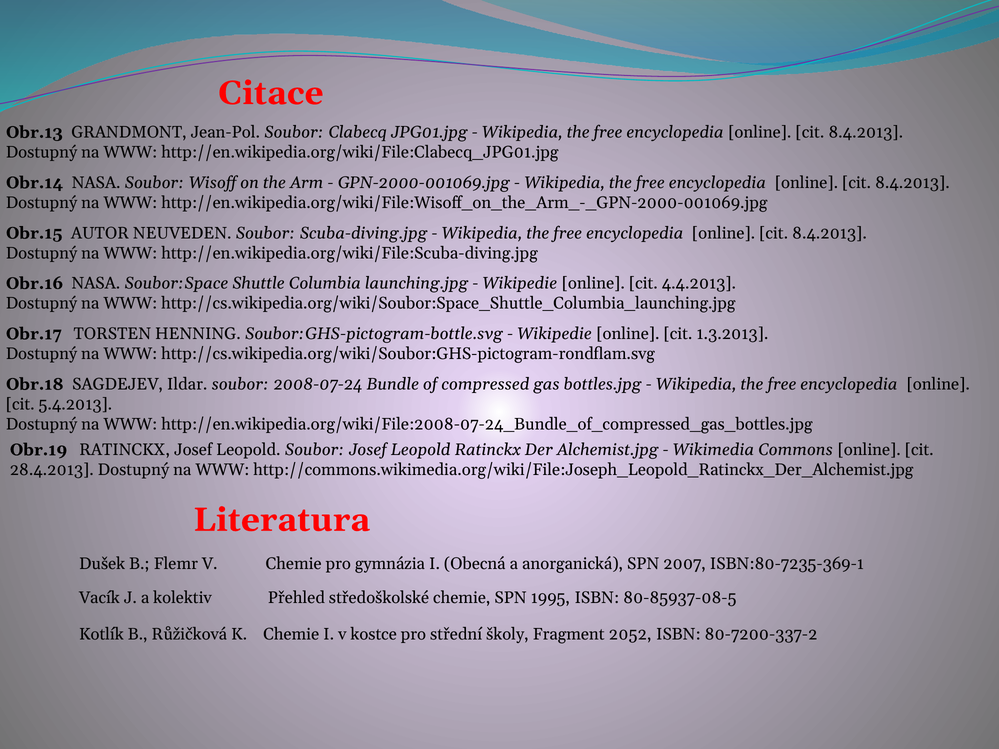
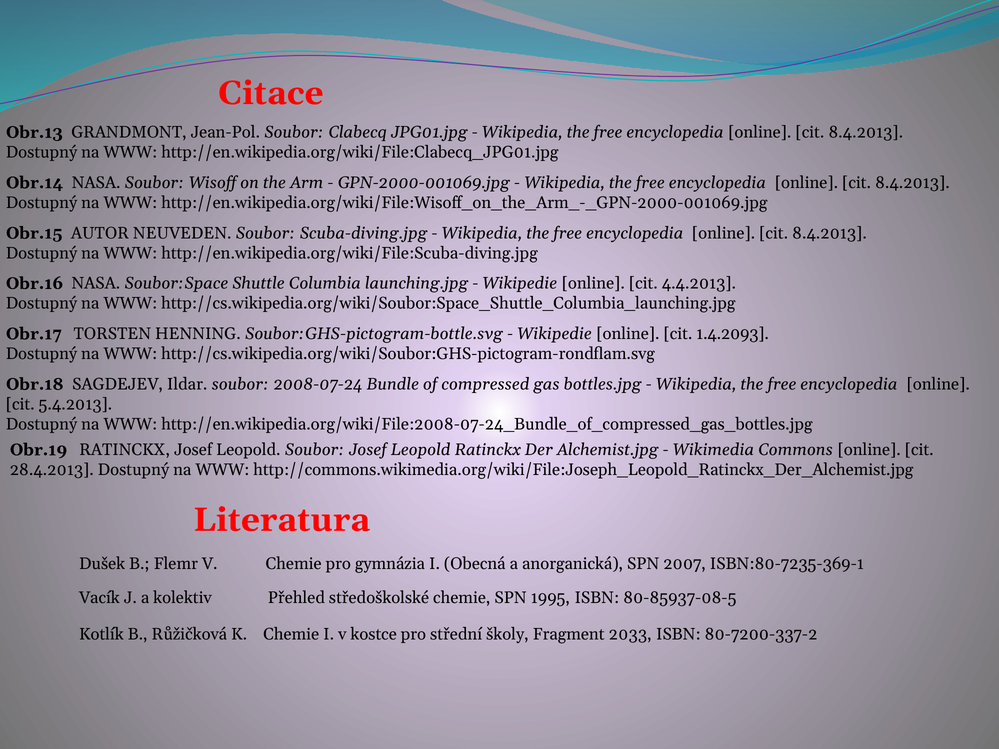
1.3.2013: 1.3.2013 -> 1.4.2093 (733, 334)
2052: 2052 -> 2033 (630, 635)
